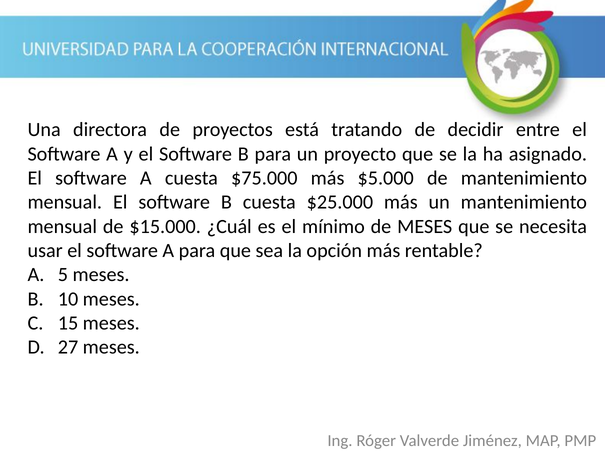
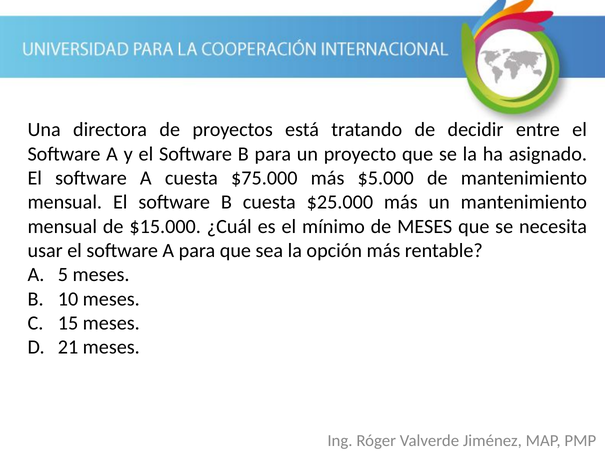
27: 27 -> 21 (68, 348)
